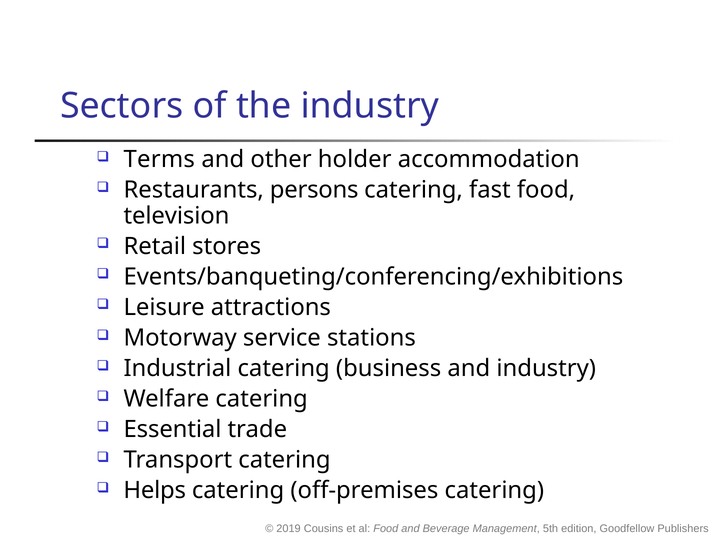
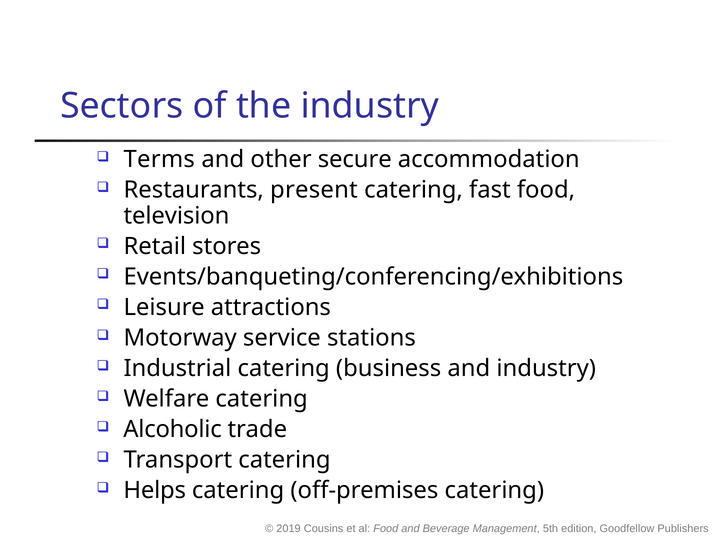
holder: holder -> secure (355, 160)
persons: persons -> present (314, 190)
Essential: Essential -> Alcoholic (173, 430)
